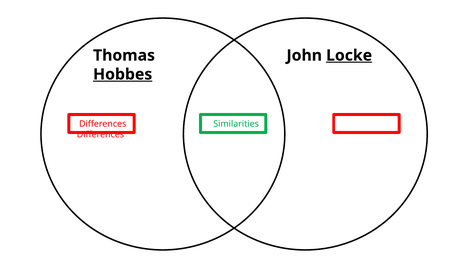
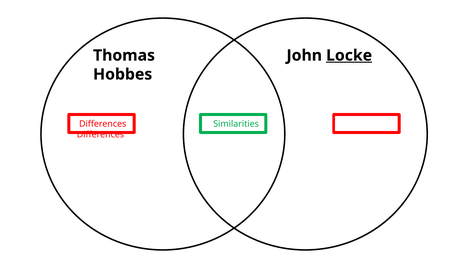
Hobbes underline: present -> none (123, 74)
